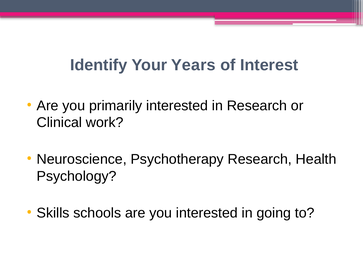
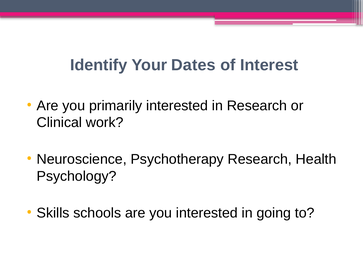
Years: Years -> Dates (193, 65)
